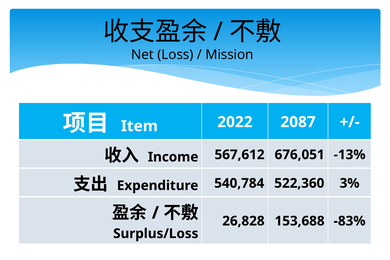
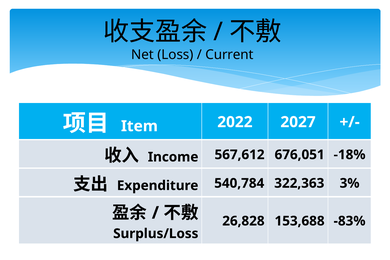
Mission: Mission -> Current (229, 55)
2087: 2087 -> 2027 (298, 122)
-13%: -13% -> -18% (350, 155)
522,360: 522,360 -> 322,363 (299, 183)
